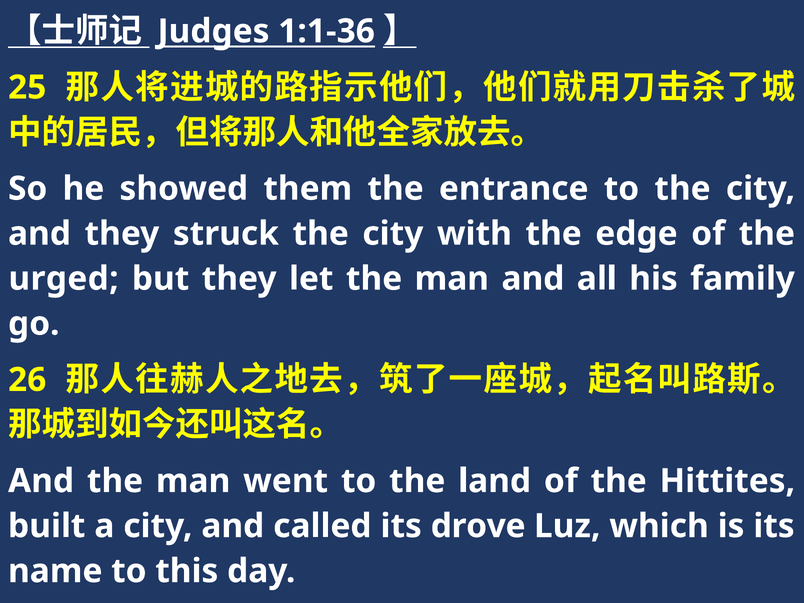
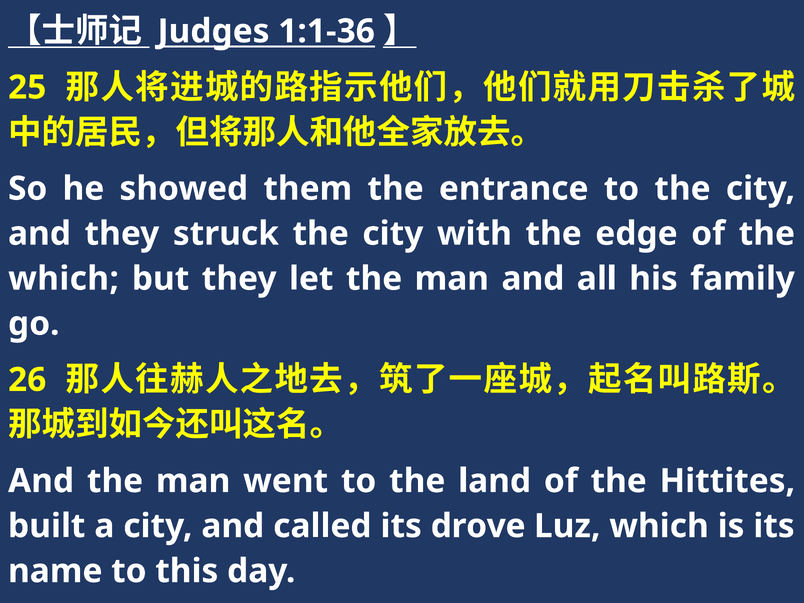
urged: urged -> which (64, 279)
